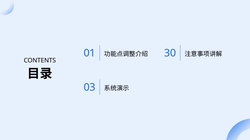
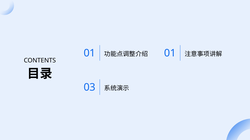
30: 30 -> 01 (170, 53)
